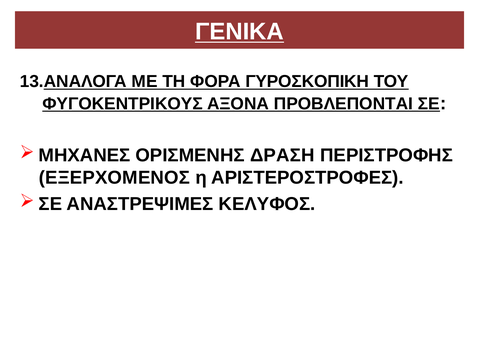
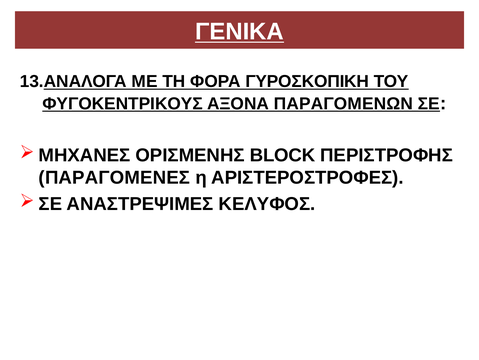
ΠΡΟΒΛΕΠΟΝΤΑΙ: ΠΡΟΒΛΕΠΟΝΤΑΙ -> ΠΑΡΑΓΟΜΕΝΩΝ (343, 103)
ΔΡΑΣΗ: ΔΡΑΣΗ -> BLOCK (283, 155)
ΕΞΕΡΧΟΜΕΝΟΣ: ΕΞΕΡΧΟΜΕΝΟΣ -> ΠΑΡΑΓΟΜΕΝΕΣ (114, 177)
